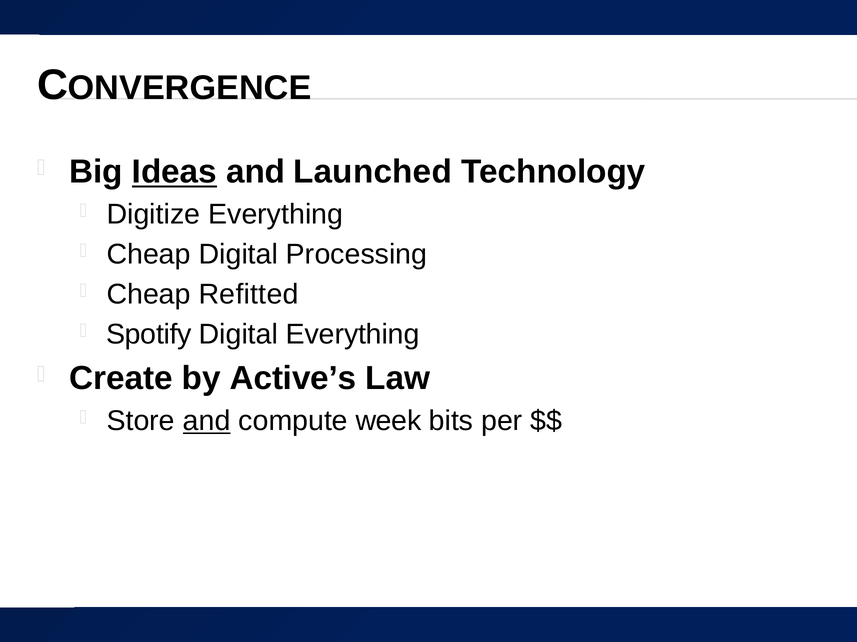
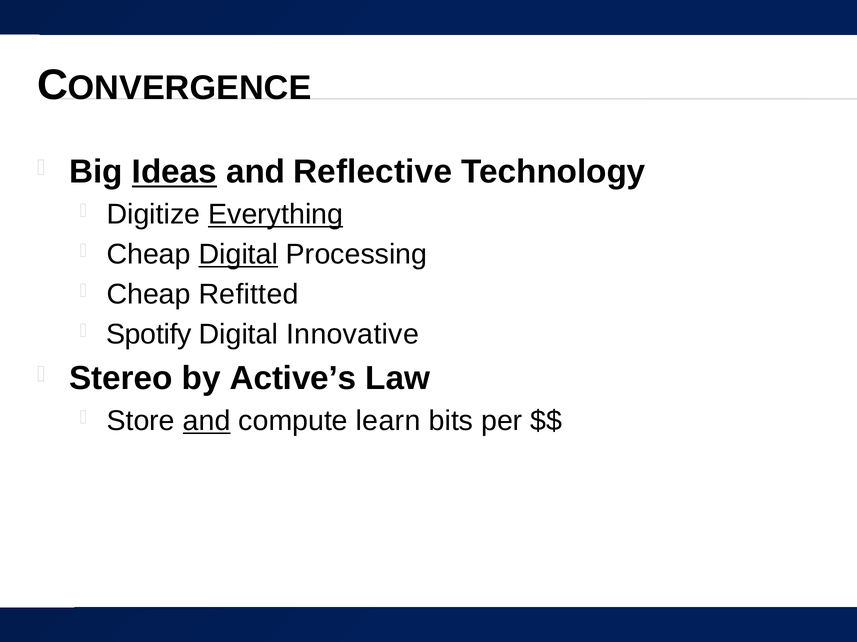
Launched: Launched -> Reflective (373, 172)
Everything underline: none -> present (276, 215)
Digital underline: none -> present (238, 255)
Digital Everything: Everything -> Innovative (353, 335)
Create: Create -> Stereo (121, 379)
week: week -> learn (388, 421)
